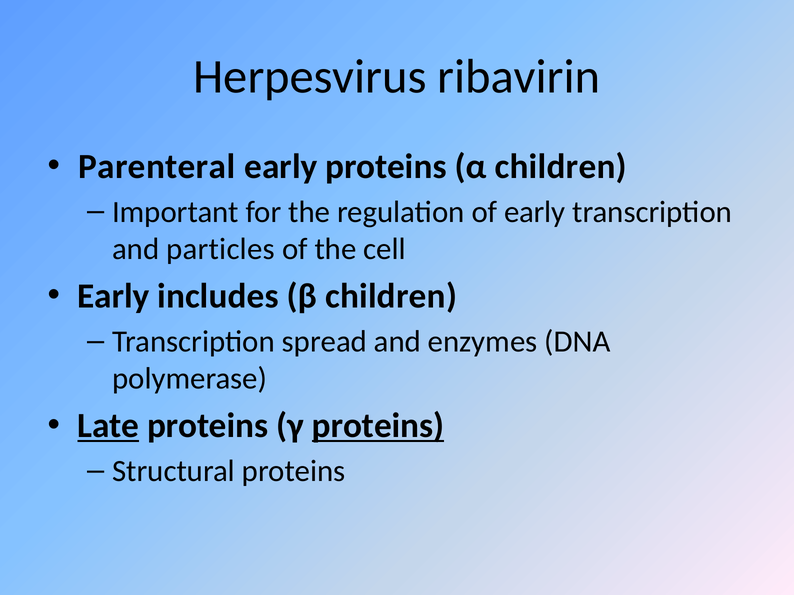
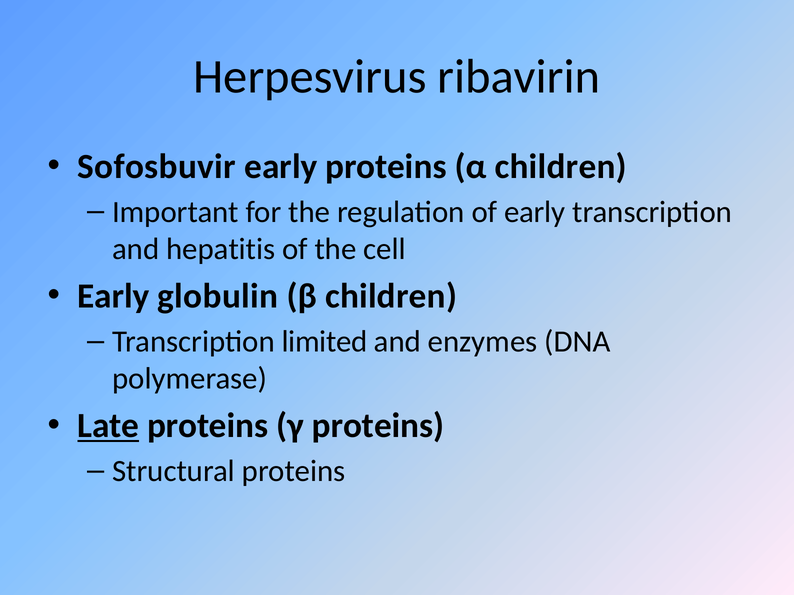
Parenteral: Parenteral -> Sofosbuvir (157, 167)
particles: particles -> hepatitis (221, 249)
includes: includes -> globulin (218, 296)
spread: spread -> limited (325, 342)
proteins underline: present -> none (378, 426)
